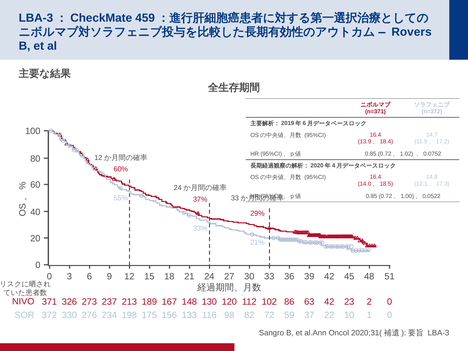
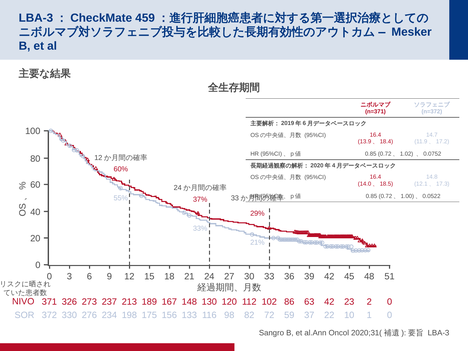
Rovers: Rovers -> Mesker (412, 32)
